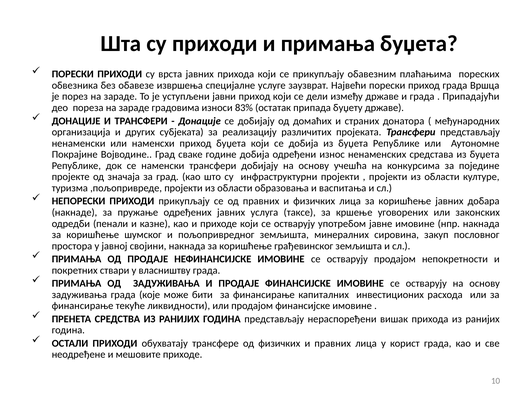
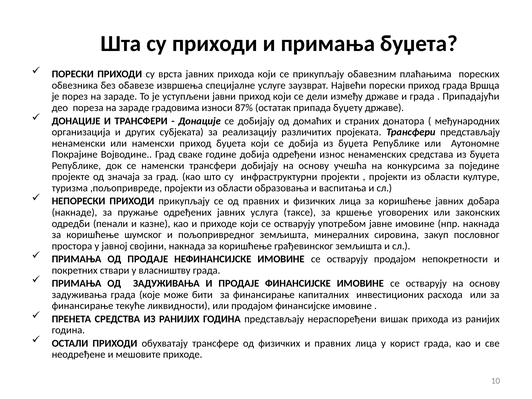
83%: 83% -> 87% (244, 108)
